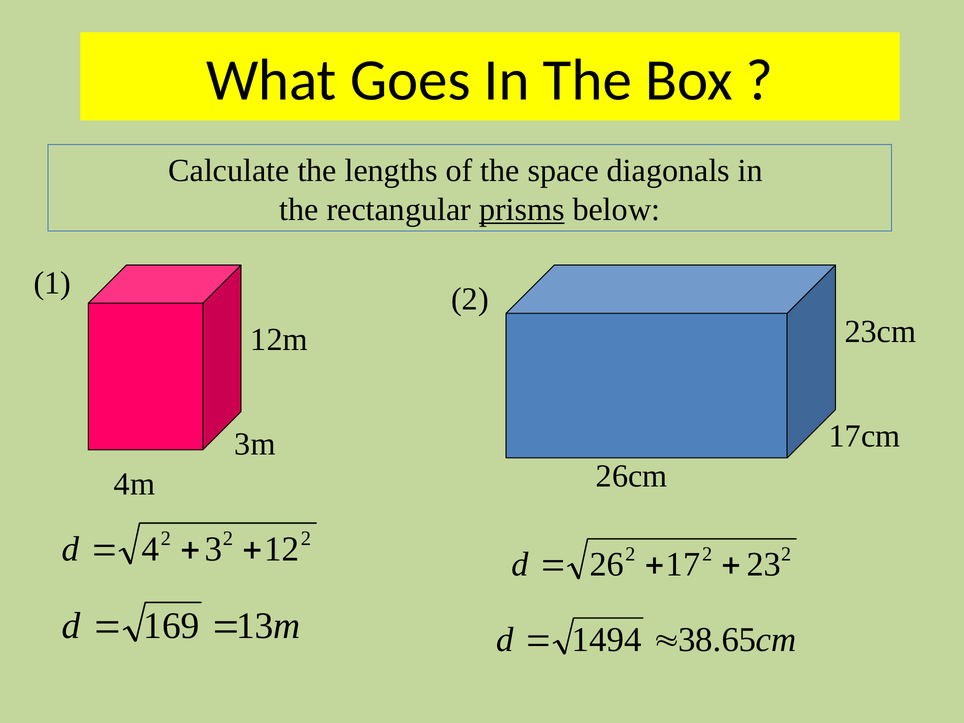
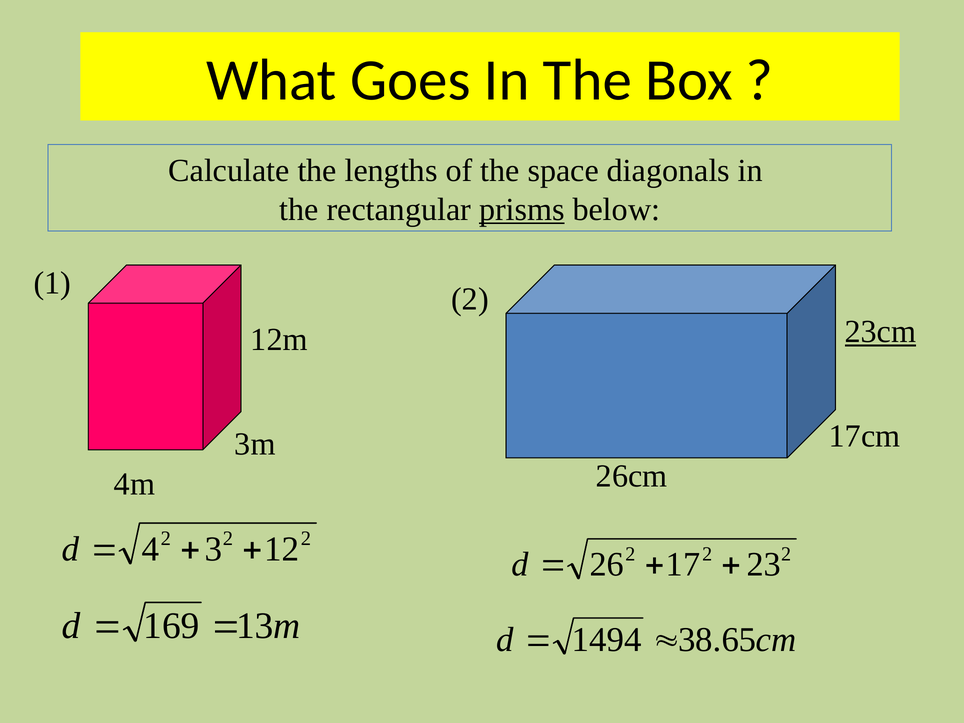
23cm underline: none -> present (881, 331)
